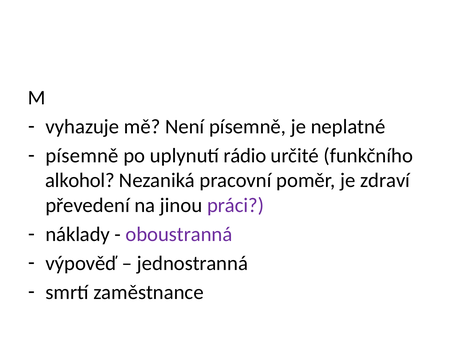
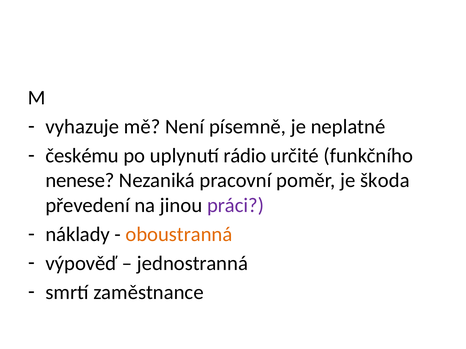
písemně: písemně -> českému (82, 156)
alkohol: alkohol -> nenese (80, 181)
zdraví: zdraví -> škoda (385, 181)
oboustranná colour: purple -> orange (179, 235)
